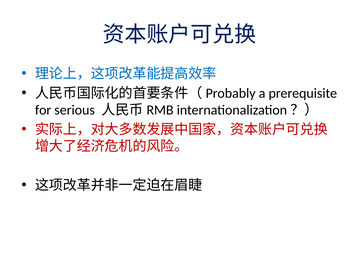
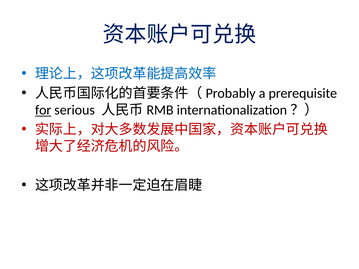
for underline: none -> present (43, 110)
